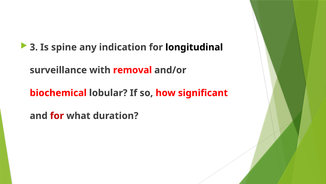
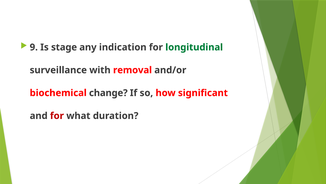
3: 3 -> 9 (34, 47)
spine: spine -> stage (64, 47)
longitudinal colour: black -> green (194, 47)
lobular: lobular -> change (108, 93)
